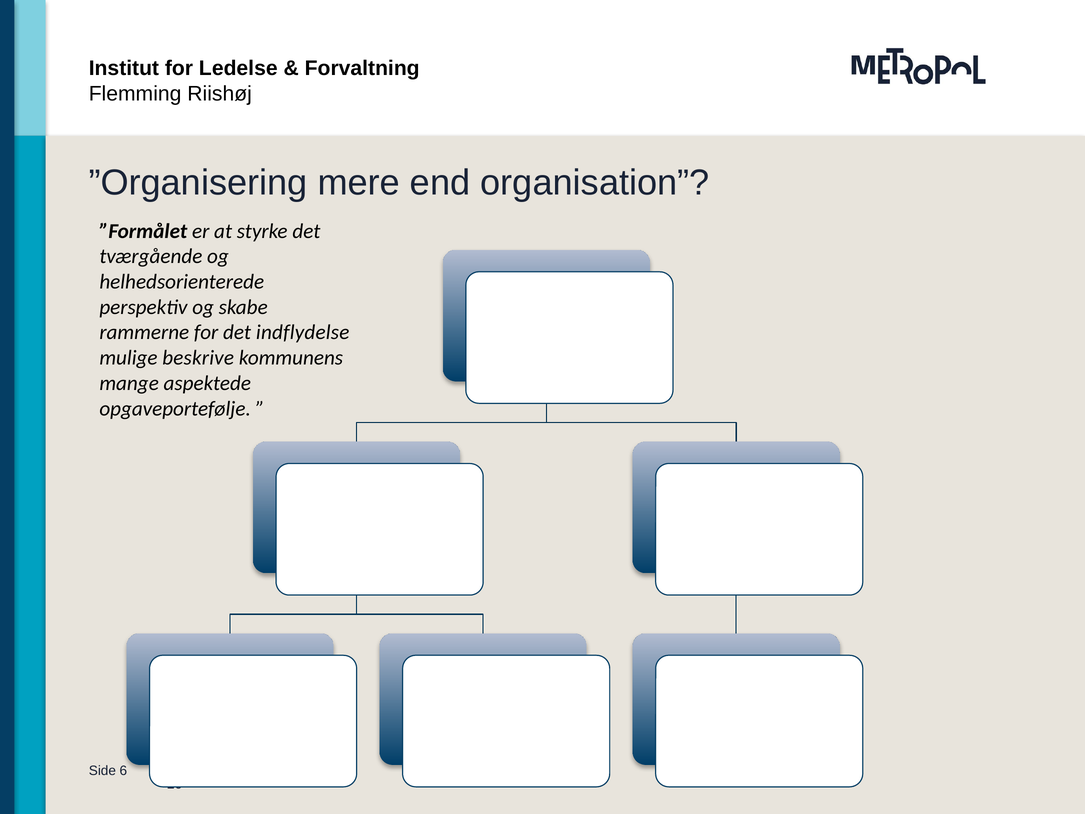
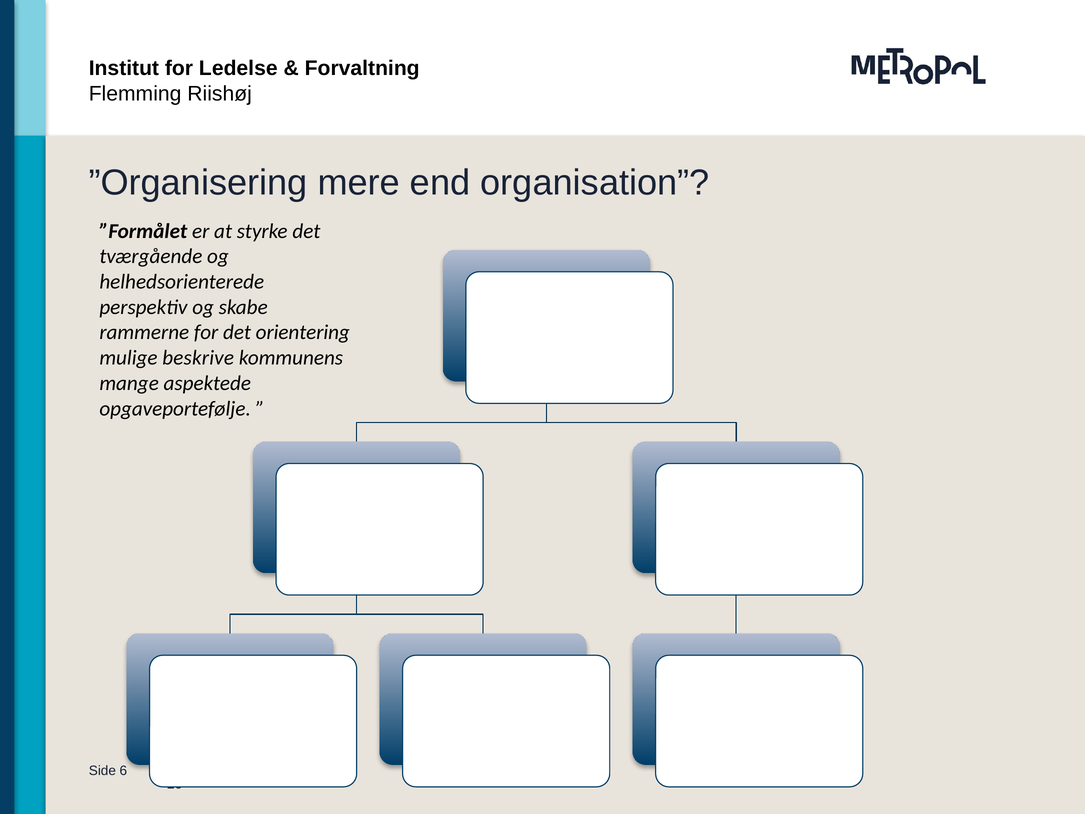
indflydelse: indflydelse -> orientering (303, 332)
